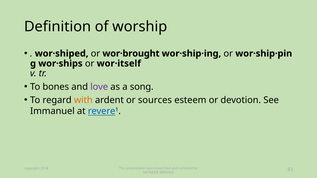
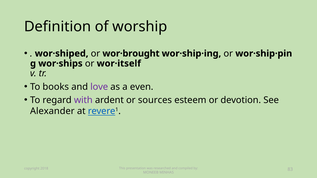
bones: bones -> books (56, 87)
song: song -> even (142, 87)
with colour: orange -> purple (83, 100)
Immanuel: Immanuel -> Alexander (52, 111)
